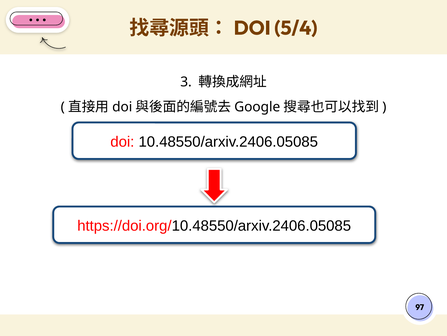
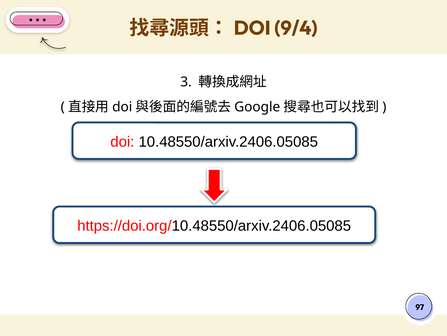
5/4: 5/4 -> 9/4 (296, 28)
